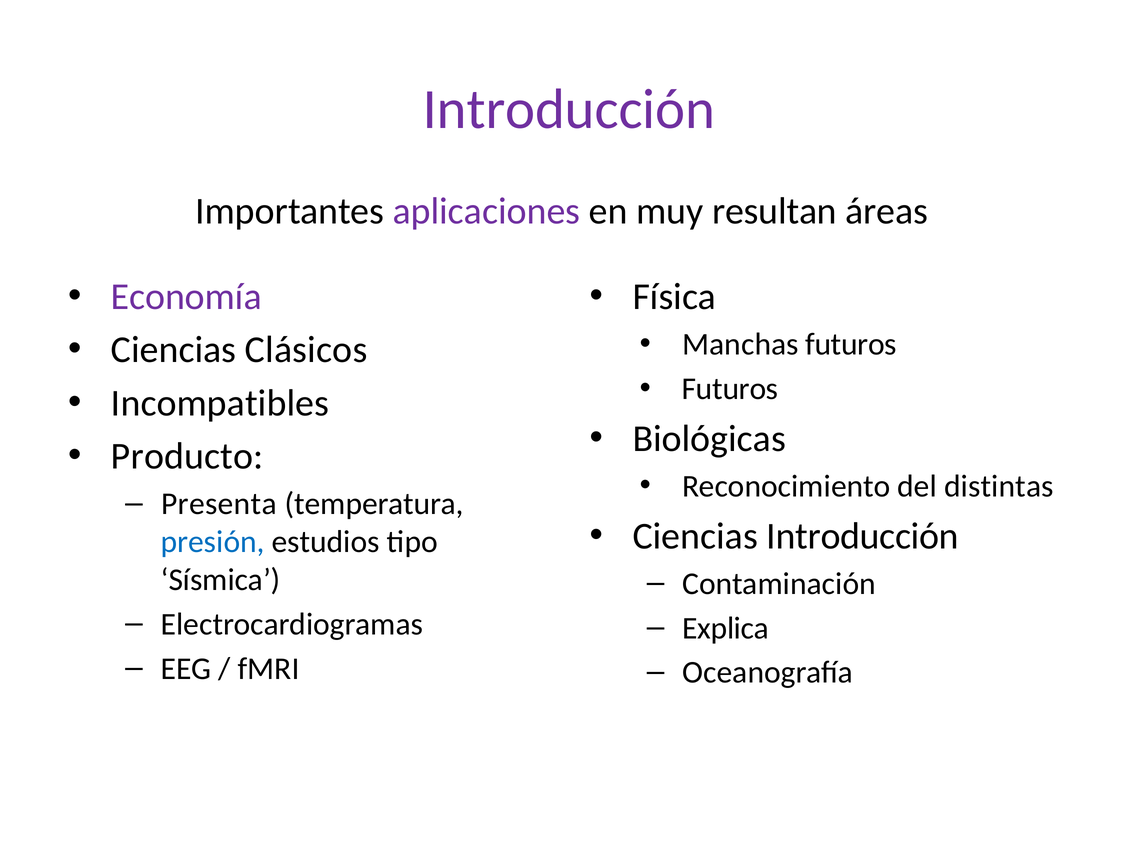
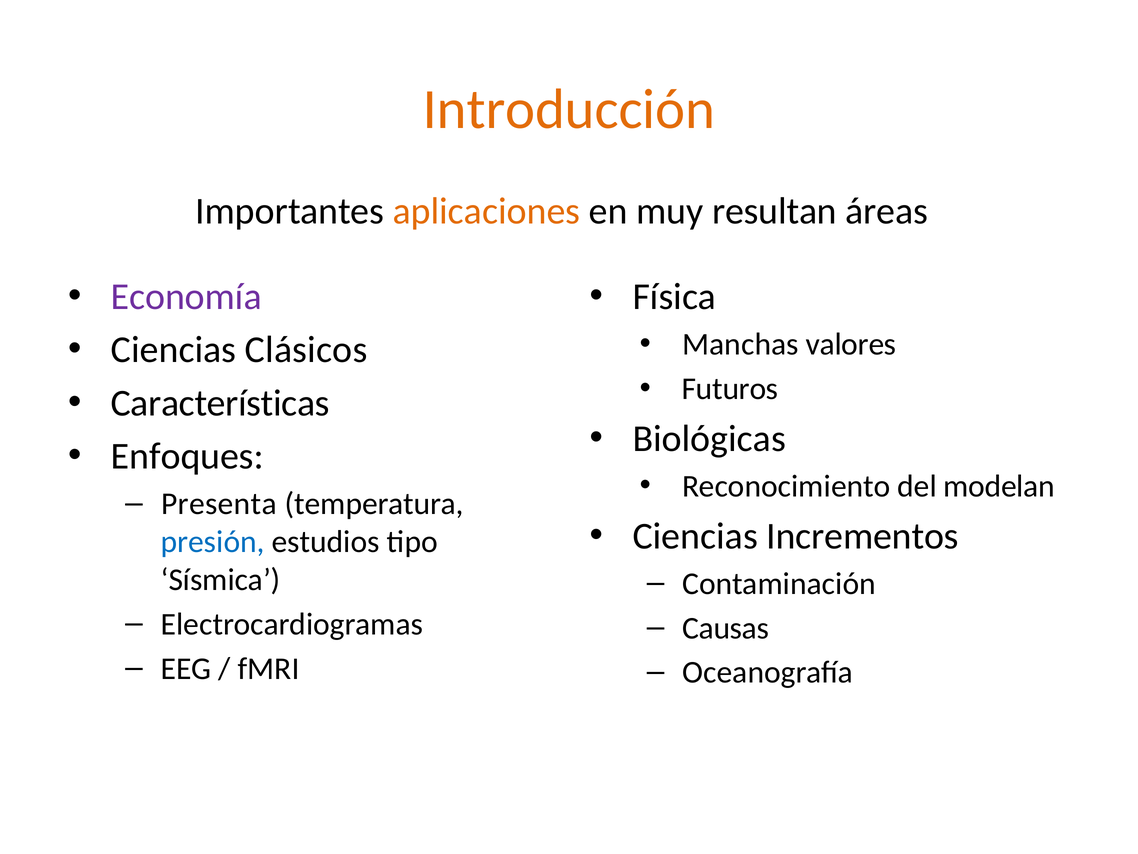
Introducción colour: purple -> orange (569, 109)
aplicaciones colour: purple -> orange (486, 211)
Manchas futuros: futuros -> valores (851, 344)
Incompatibles: Incompatibles -> Características (220, 403)
Producto: Producto -> Enfoques (187, 456)
distintas: distintas -> modelan (999, 486)
Ciencias Introducción: Introducción -> Incrementos (863, 536)
Explica: Explica -> Causas (726, 628)
